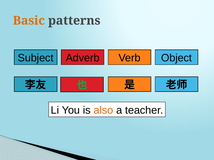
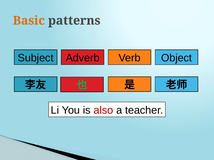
also colour: orange -> red (103, 110)
